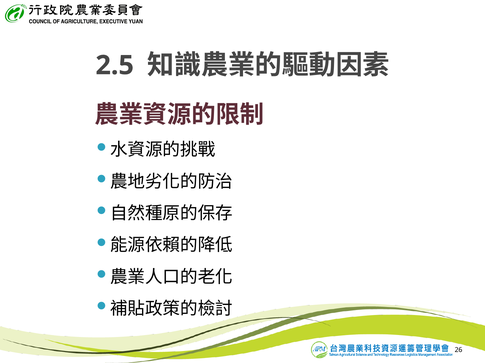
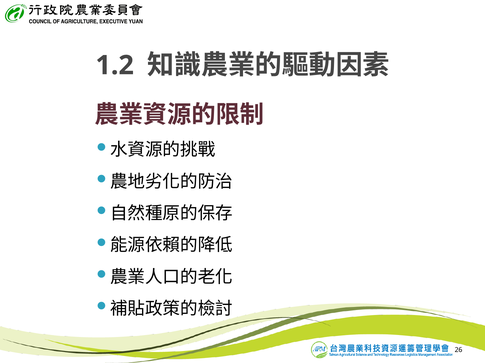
2.5: 2.5 -> 1.2 (115, 65)
